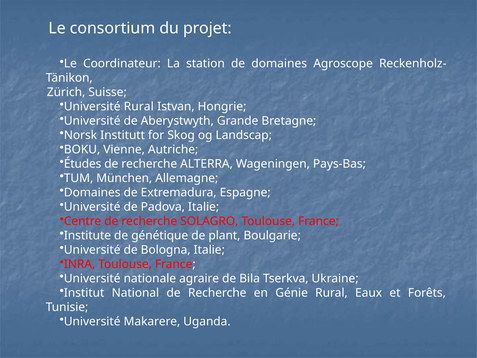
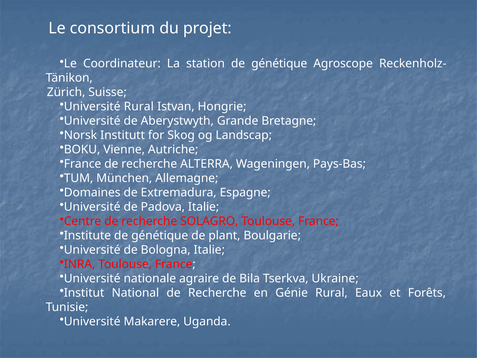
station de domaines: domaines -> génétique (279, 64)
Études: Études -> France (83, 164)
